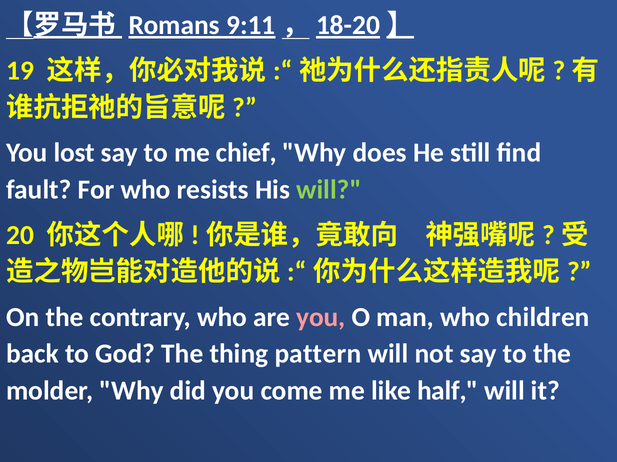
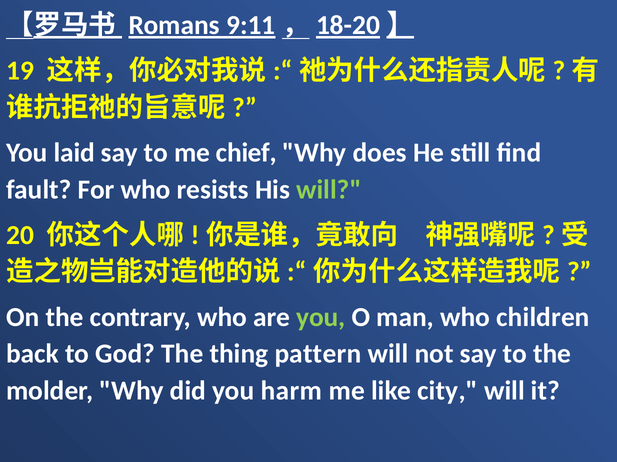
lost: lost -> laid (74, 153)
you colour: pink -> light green (321, 318)
come: come -> harm (291, 391)
half: half -> city (447, 391)
